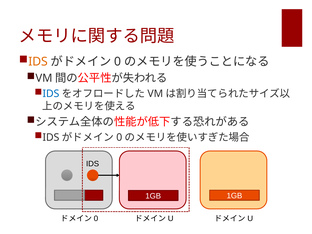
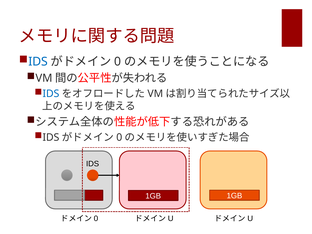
IDS colour: orange -> blue (38, 62)
